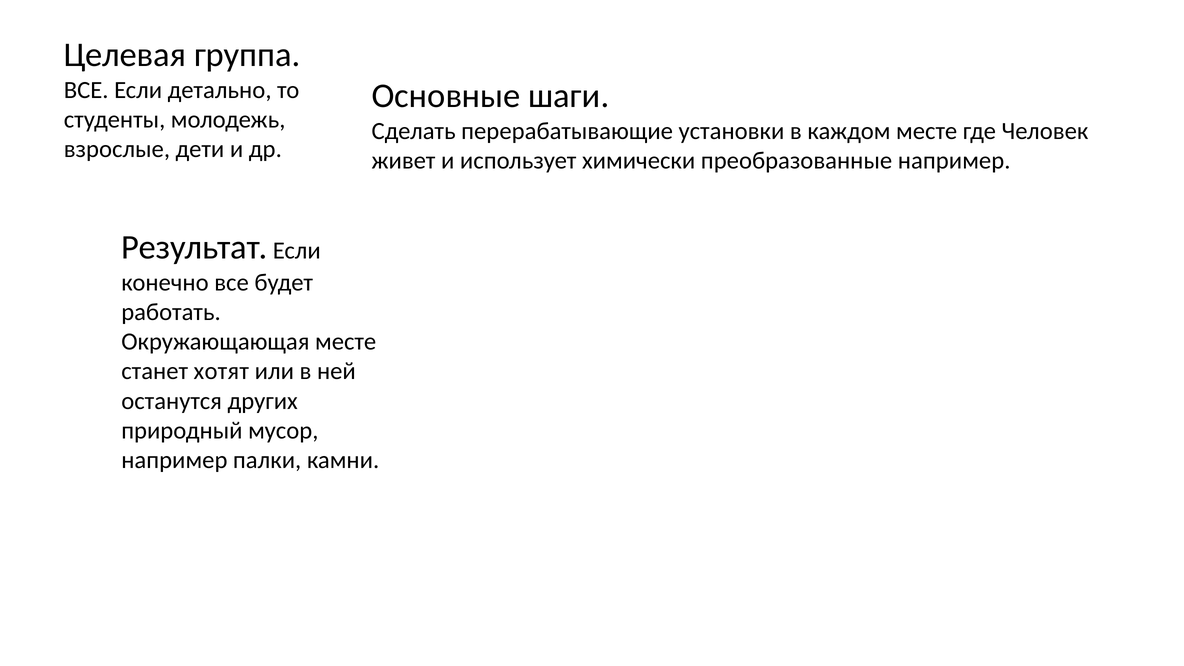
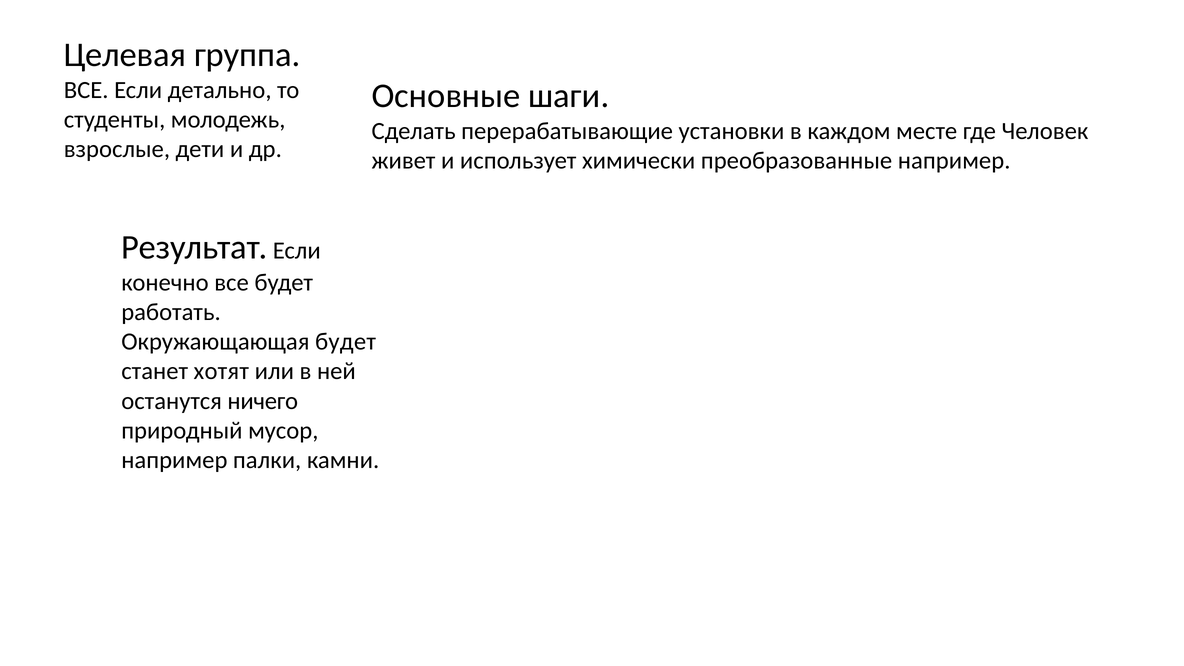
Окружающающая месте: месте -> будет (346, 342)
других: других -> ничего (263, 401)
